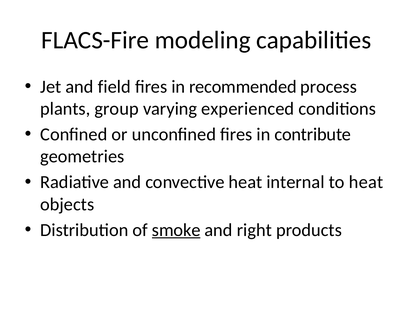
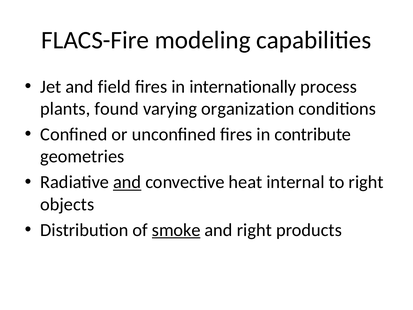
recommended: recommended -> internationally (243, 87)
group: group -> found (117, 109)
experienced: experienced -> organization (248, 109)
and underline: none -> present (127, 182)
to heat: heat -> right (366, 182)
